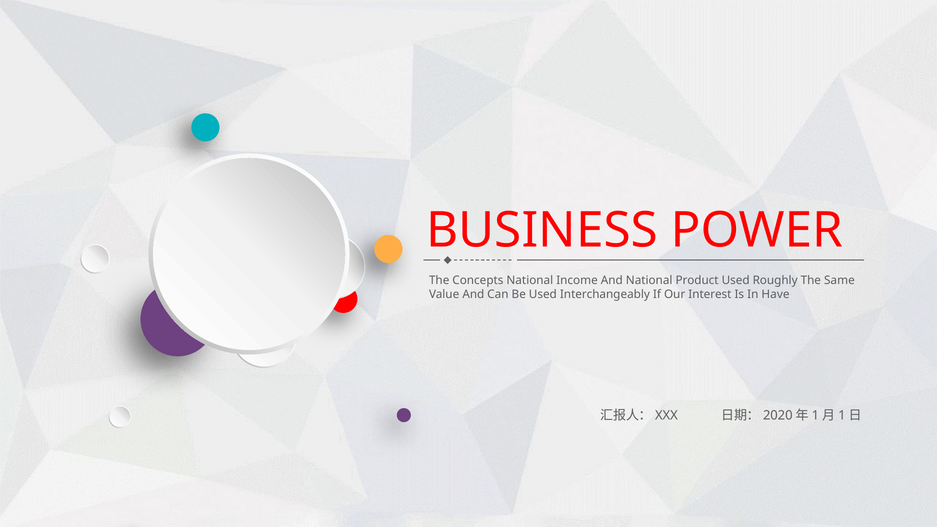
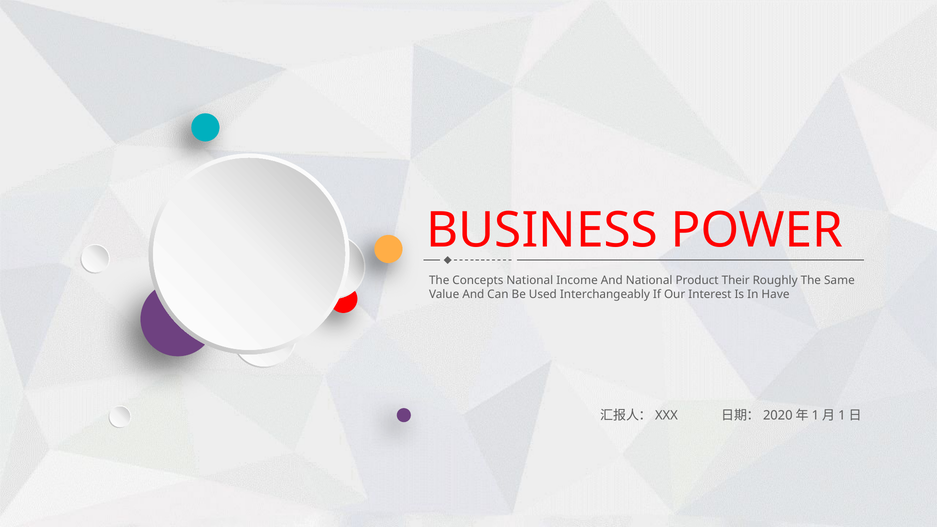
Product Used: Used -> Their (736, 281)
